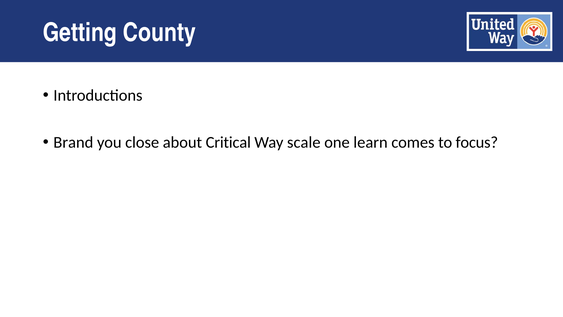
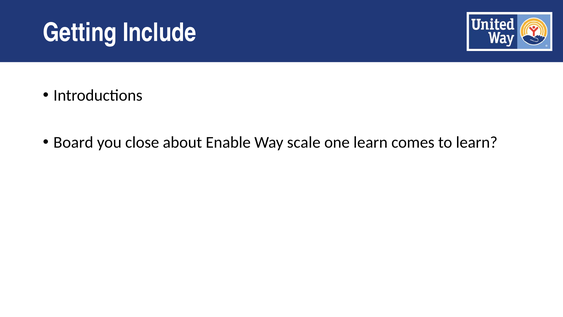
County: County -> Include (159, 33)
Brand: Brand -> Board (73, 142)
Critical: Critical -> Enable (228, 142)
to focus: focus -> learn (477, 142)
